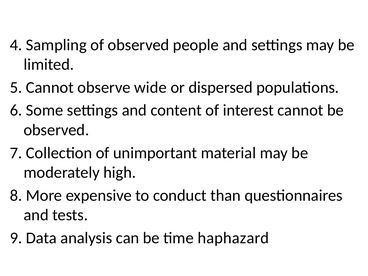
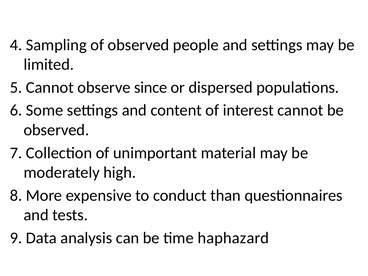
wide: wide -> since (151, 87)
